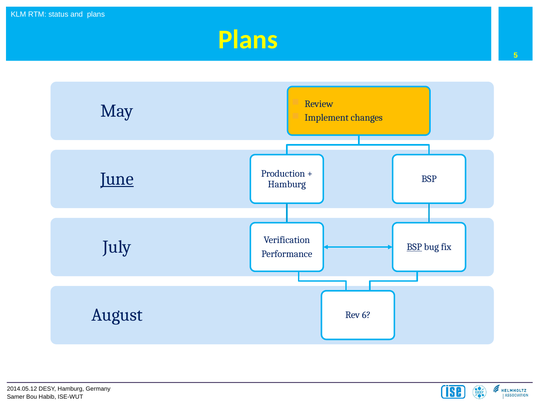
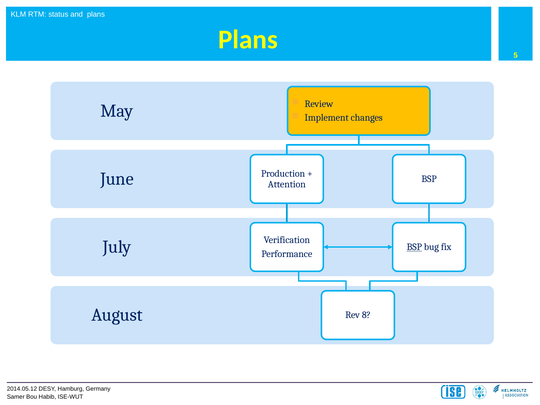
June underline: present -> none (117, 179)
Hamburg: Hamburg -> Attention (287, 184)
6: 6 -> 8 (366, 315)
